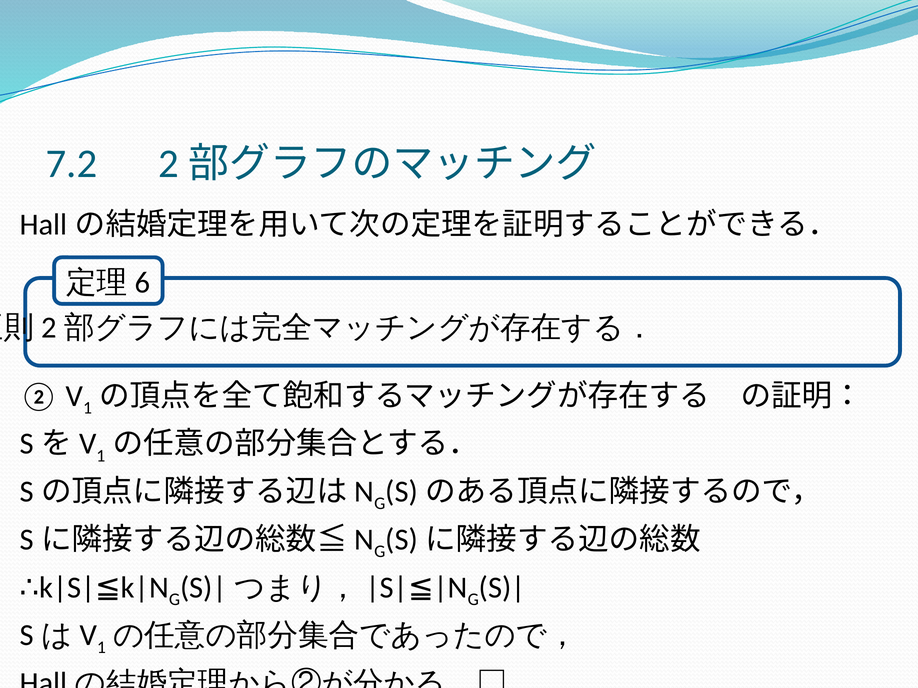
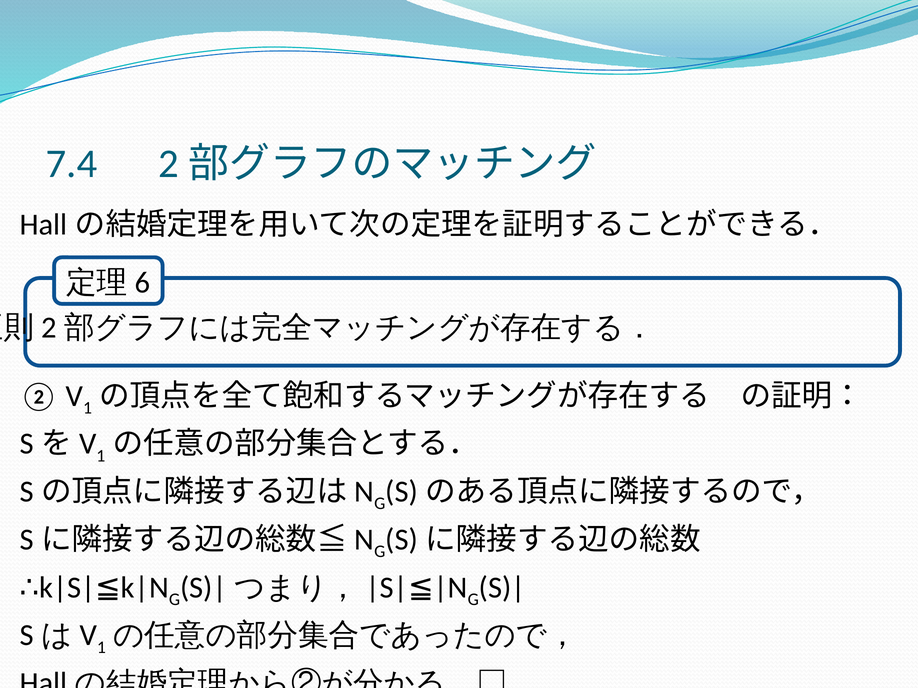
7.2: 7.2 -> 7.4 (72, 164)
